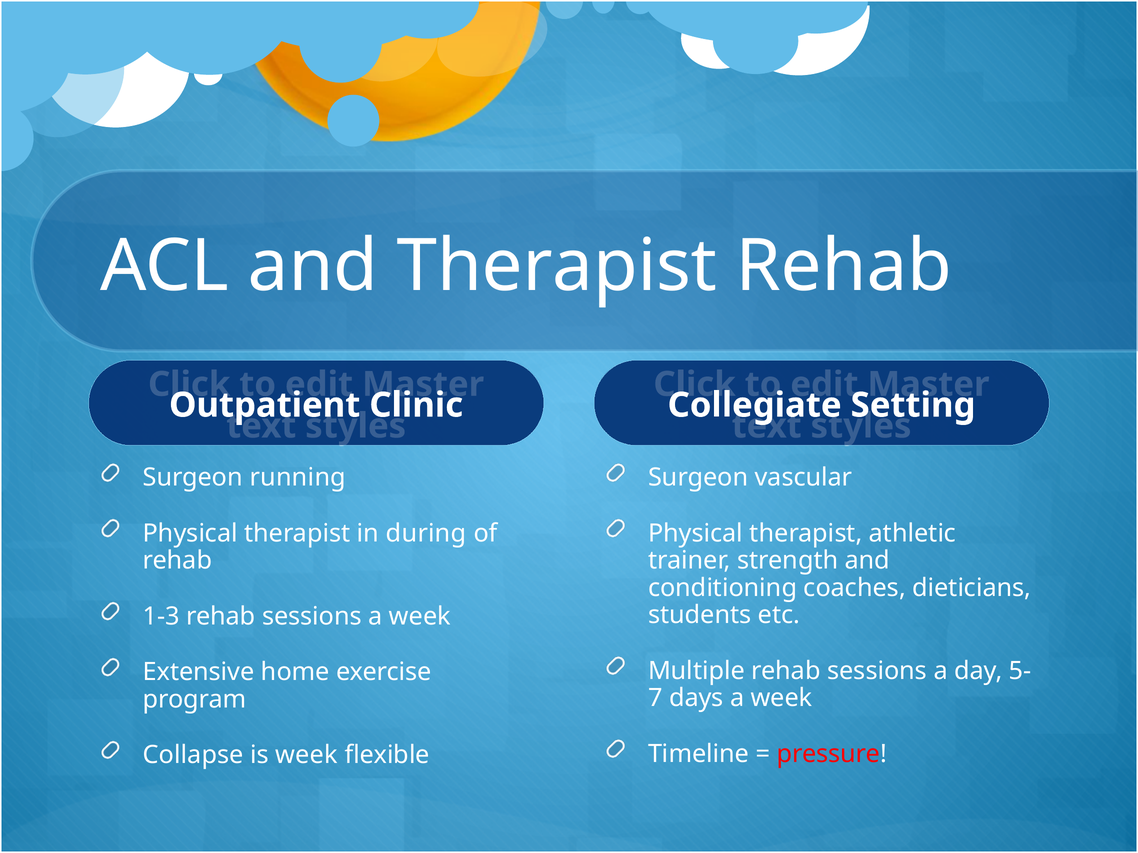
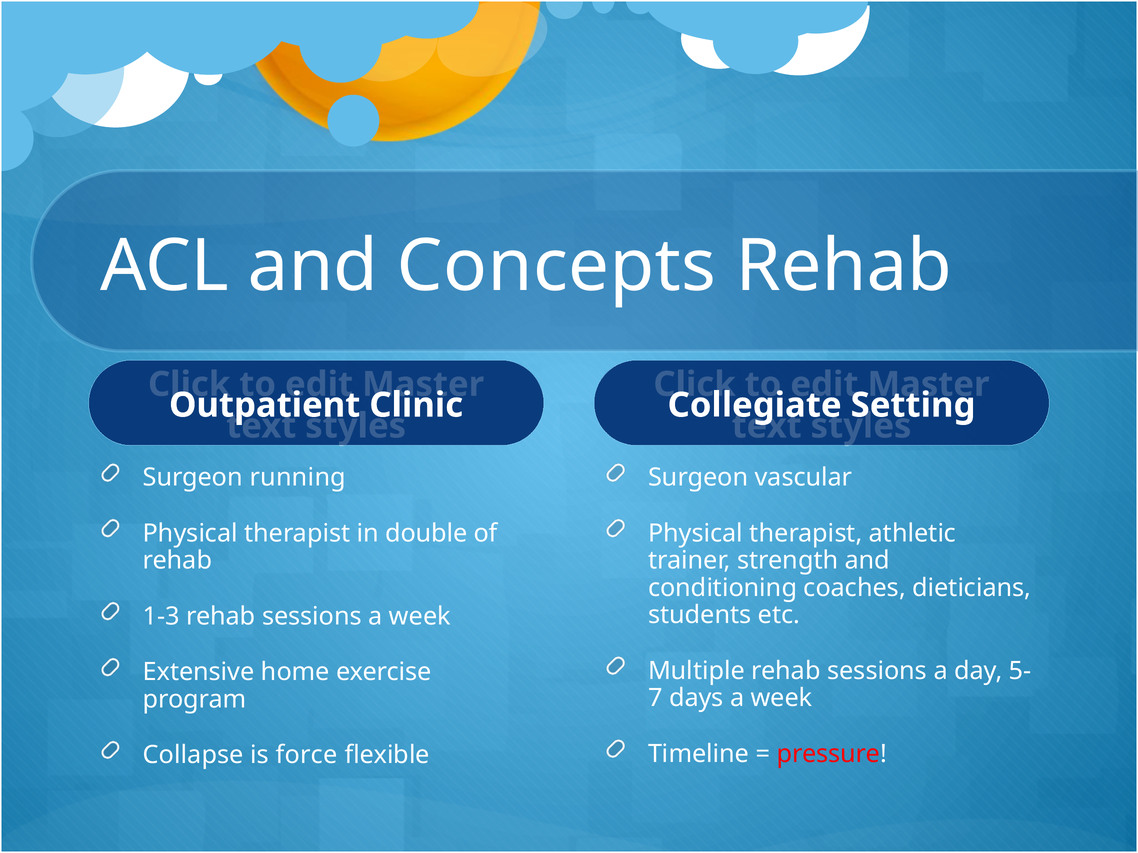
and Therapist: Therapist -> Concepts (557, 266)
during: during -> double (426, 534)
is week: week -> force (307, 755)
